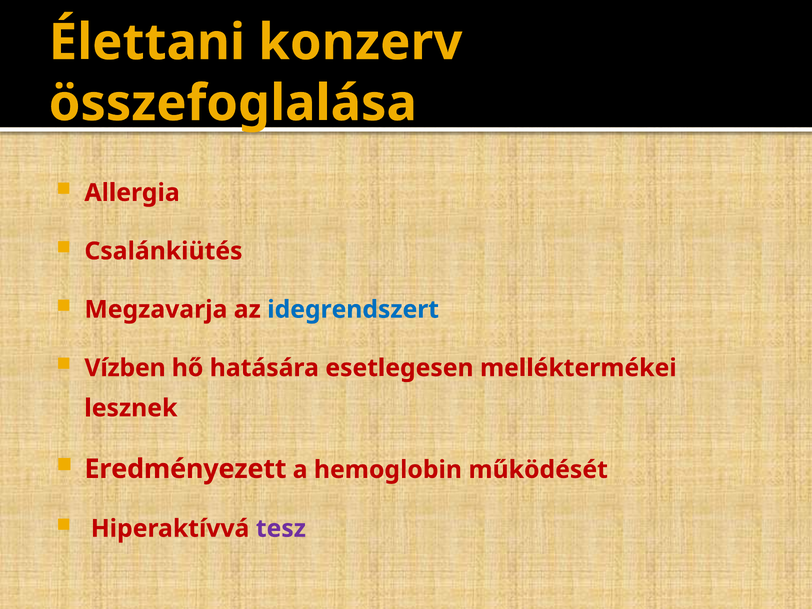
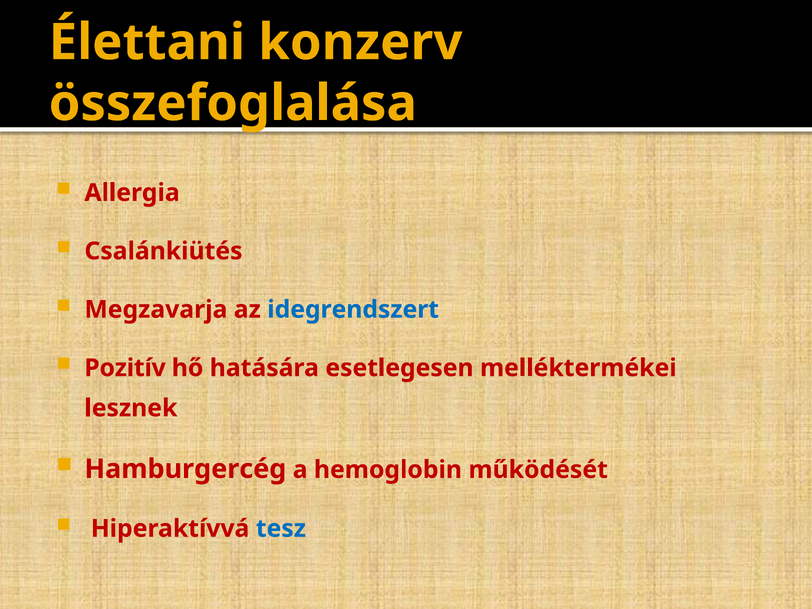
Vízben: Vízben -> Pozitív (125, 368)
Eredményezett: Eredményezett -> Hamburgercég (185, 469)
tesz colour: purple -> blue (281, 529)
